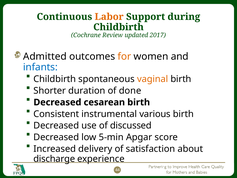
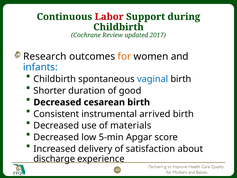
Labor colour: orange -> red (109, 17)
Admitted: Admitted -> Research (45, 56)
vaginal colour: orange -> blue (153, 79)
done: done -> good (130, 91)
various: various -> arrived (155, 114)
discussed: discussed -> materials (131, 125)
